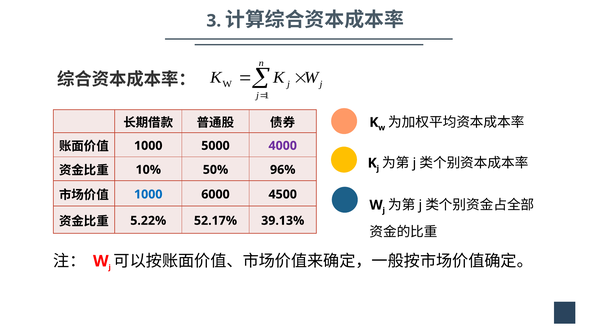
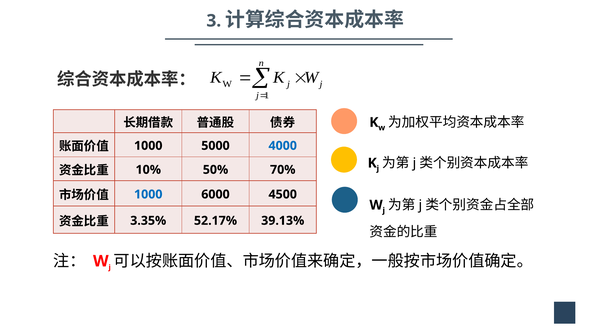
4000 colour: purple -> blue (283, 146)
96%: 96% -> 70% (283, 170)
5.22%: 5.22% -> 3.35% (148, 220)
